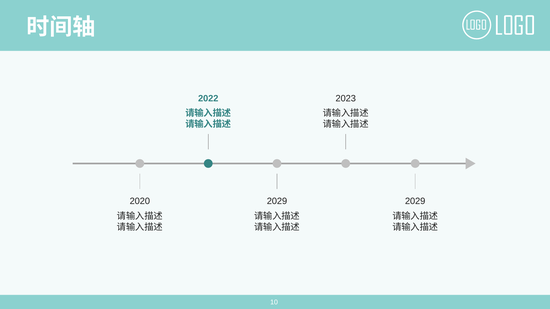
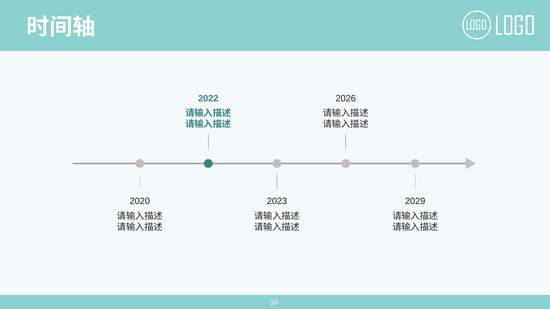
2023: 2023 -> 2026 (346, 99)
2029: 2029 -> 2023 (277, 201)
